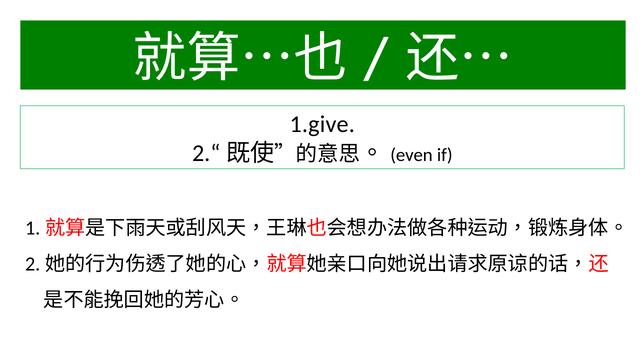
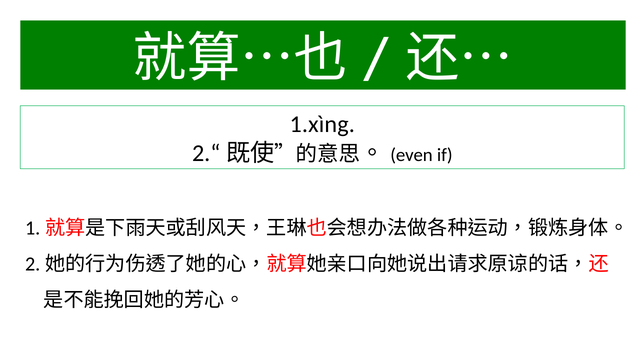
1.give: 1.give -> 1.xìng (322, 125)
